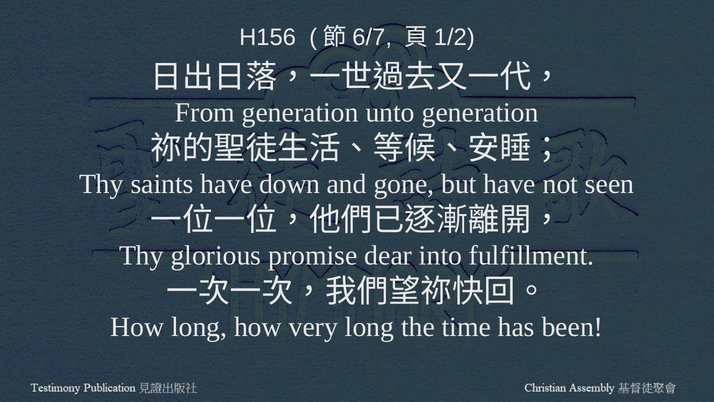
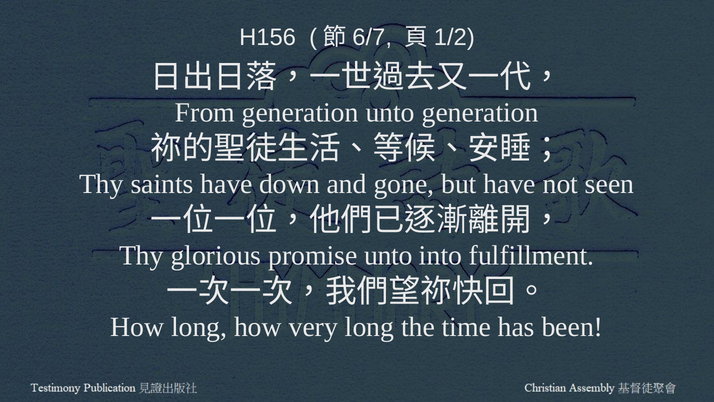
promise dear: dear -> unto (388, 255)
